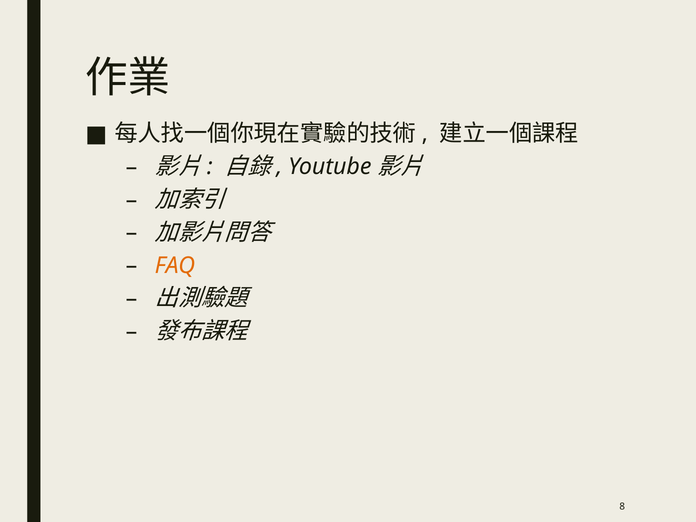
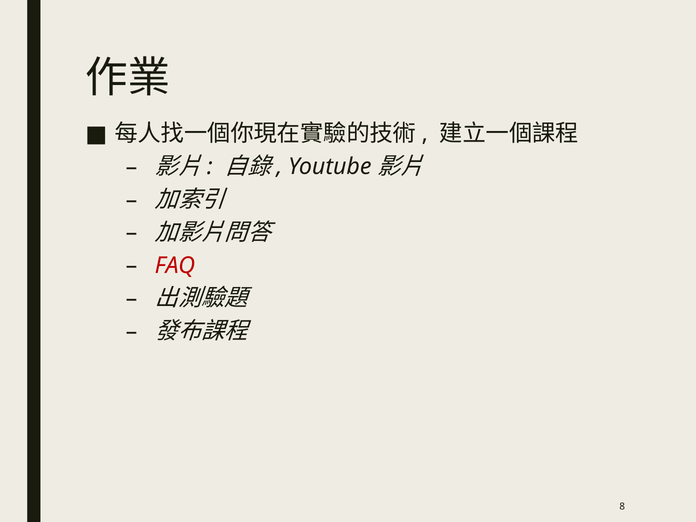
FAQ colour: orange -> red (175, 265)
